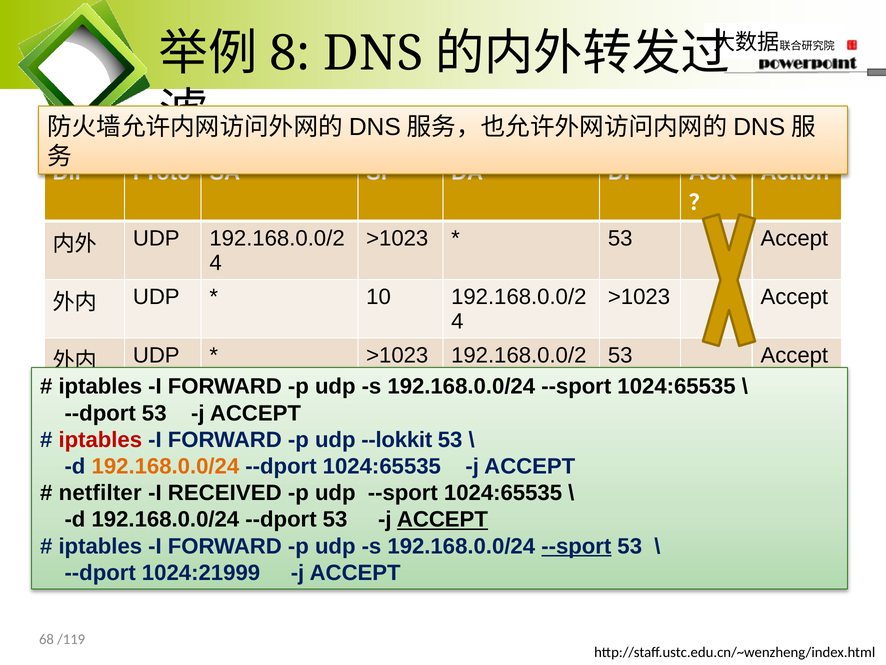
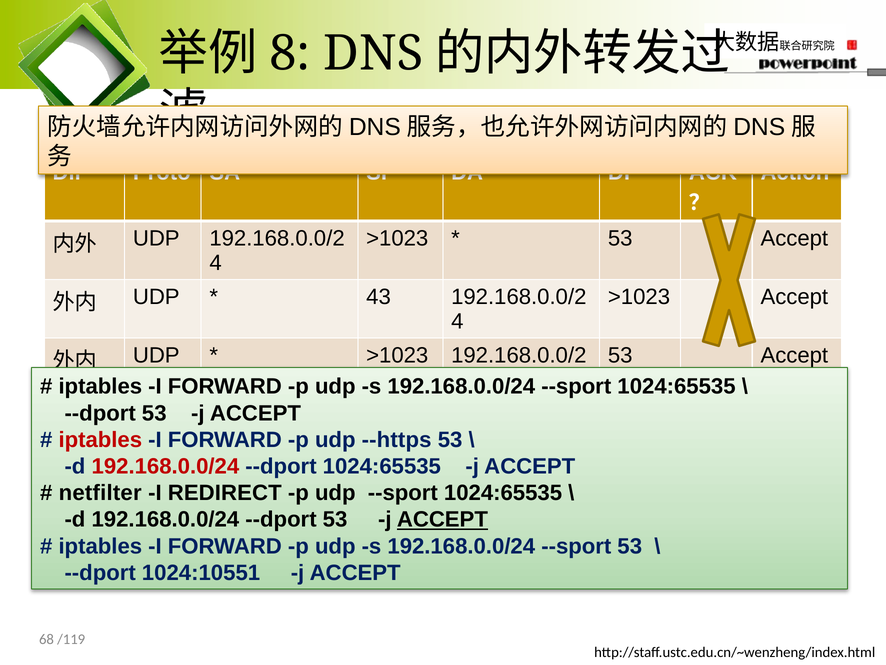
10: 10 -> 43 (379, 297)
--lokkit: --lokkit -> --https (397, 439)
192.168.0.0/24 colour: orange -> red (165, 466)
RECEIVED: RECEIVED -> REDIRECT (225, 493)
--sport underline: present -> none (576, 546)
1024:21999: 1024:21999 -> 1024:10551 (201, 572)
